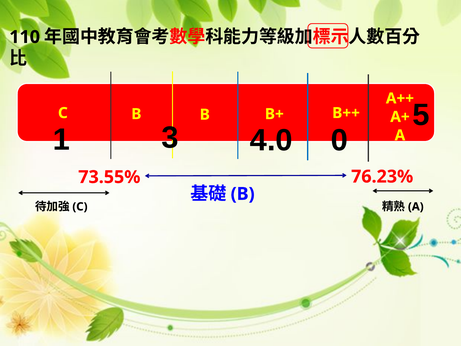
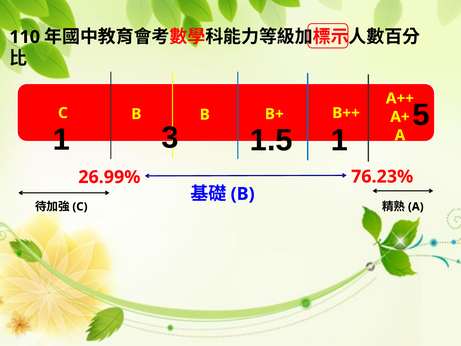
3 0: 0 -> 1 (339, 140)
4.0: 4.0 -> 1.5 (271, 140)
73.55%: 73.55% -> 26.99% (109, 177)
